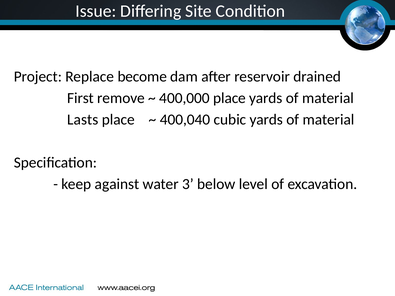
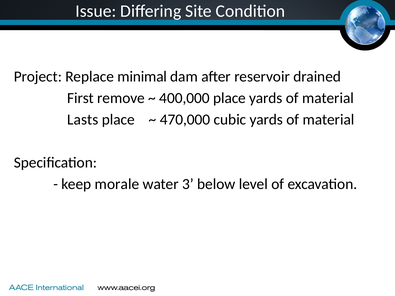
become: become -> minimal (142, 77)
400,040: 400,040 -> 470,000 (185, 120)
against: against -> morale (117, 184)
